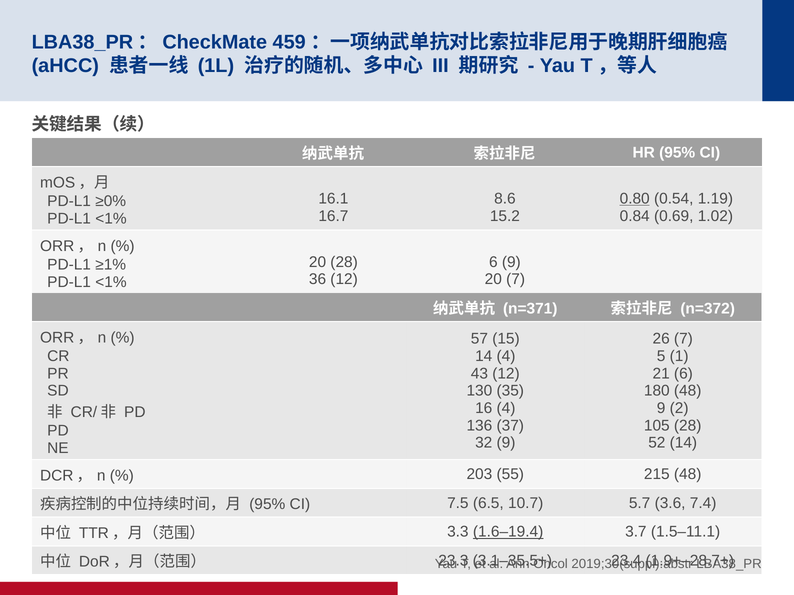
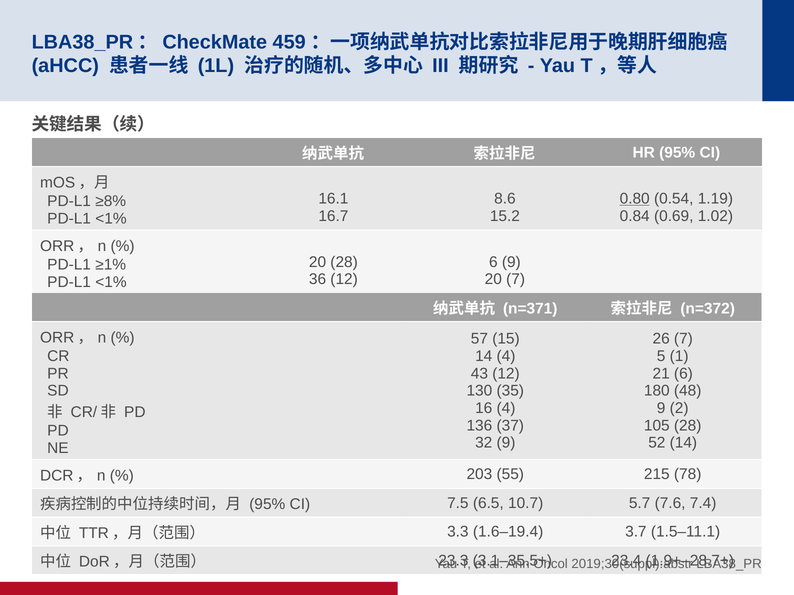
≥0%: ≥0% -> ≥8% (111, 201)
215 48: 48 -> 78 (688, 475)
3.6: 3.6 -> 7.6 (670, 503)
1.6–19.4 underline: present -> none (508, 532)
